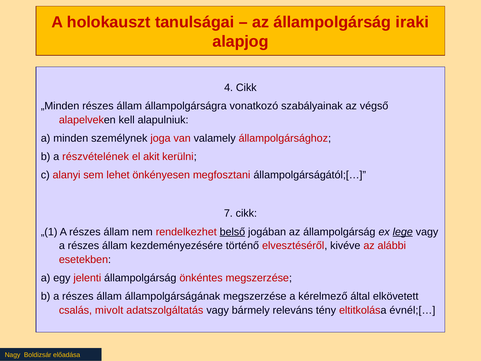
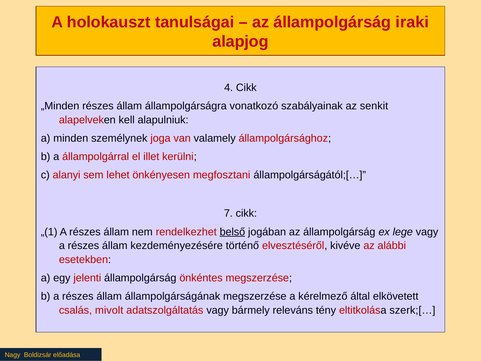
végső: végső -> senkit (374, 106)
részvételének: részvételének -> állampolgárral (96, 157)
akit: akit -> illet (151, 157)
lege underline: present -> none (403, 232)
évnél;[…: évnél;[… -> szerk;[… (412, 310)
